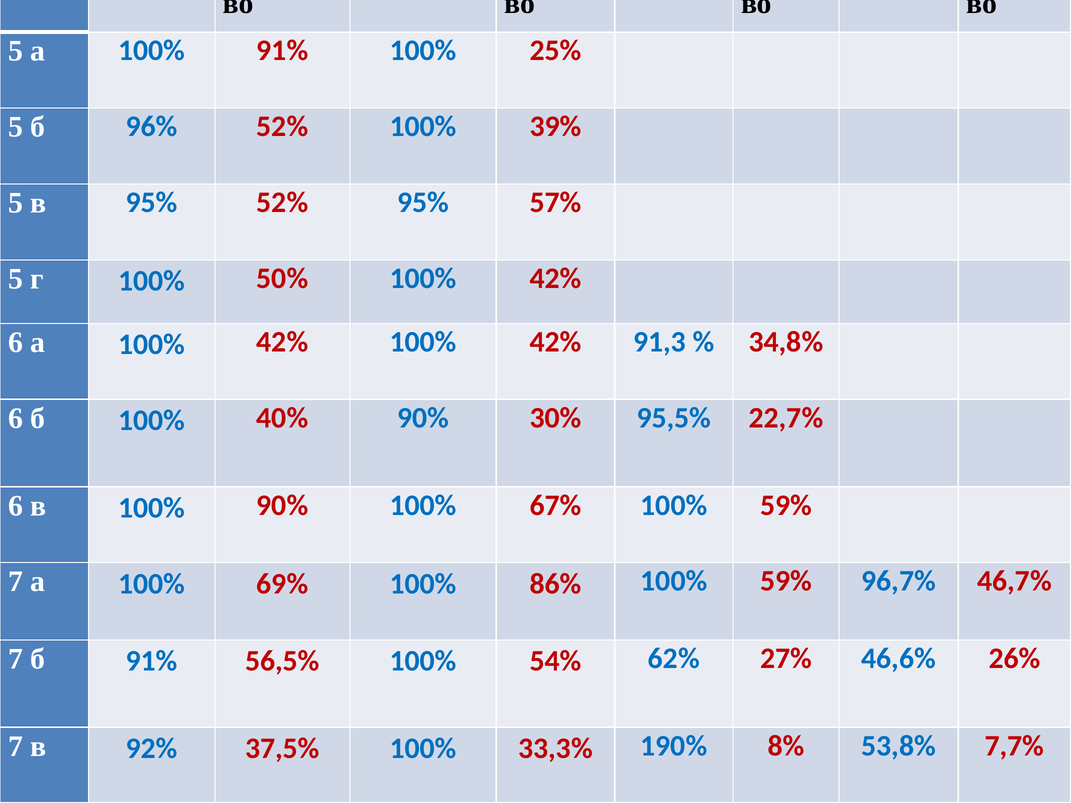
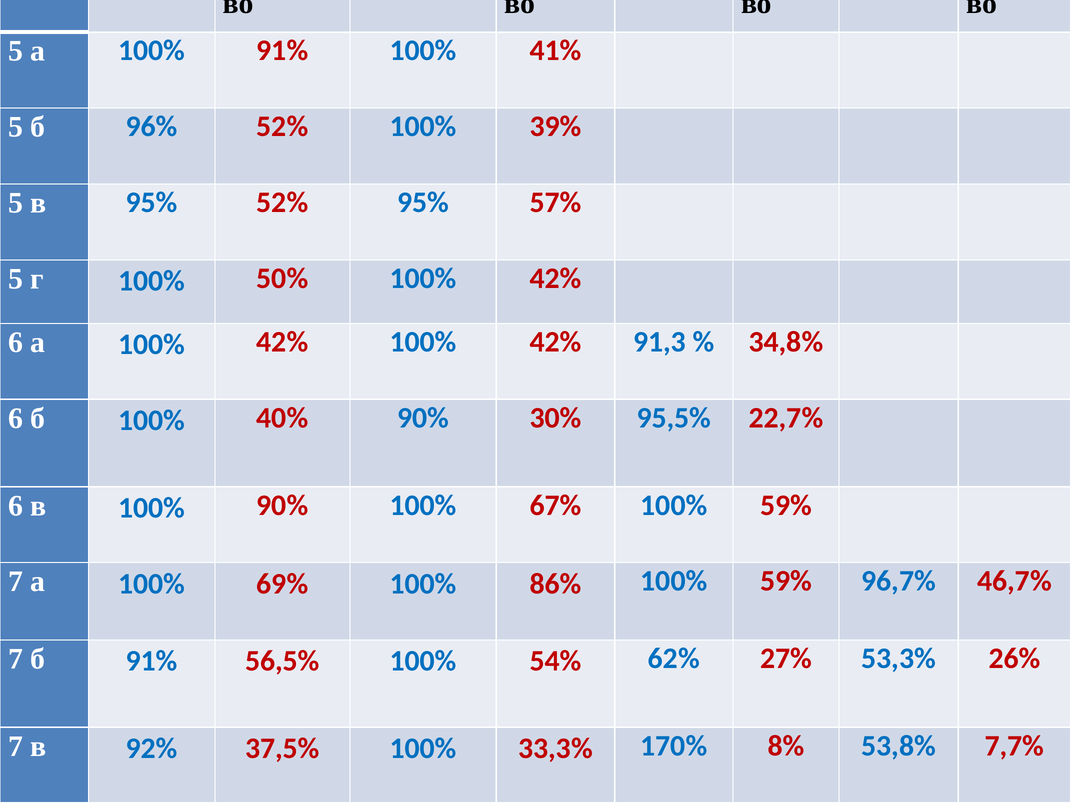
25%: 25% -> 41% (555, 51)
46,6%: 46,6% -> 53,3% (899, 659)
190%: 190% -> 170% (674, 746)
